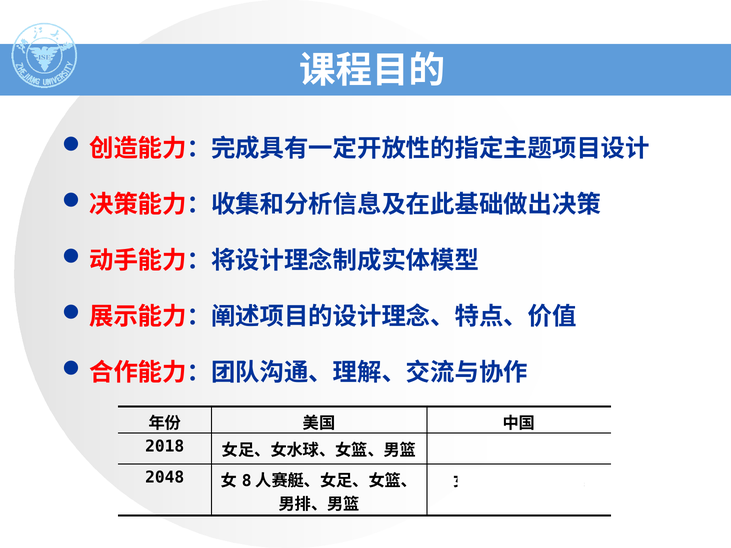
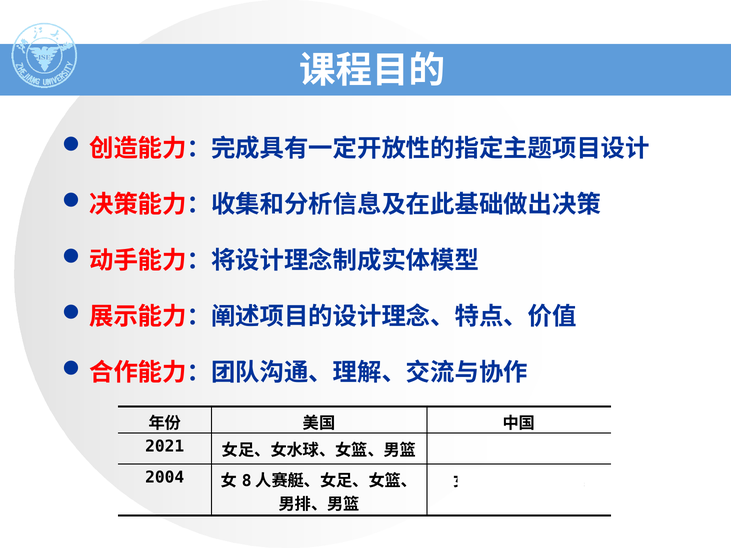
2018: 2018 -> 2021 (165, 447)
2048: 2048 -> 2004 (165, 477)
